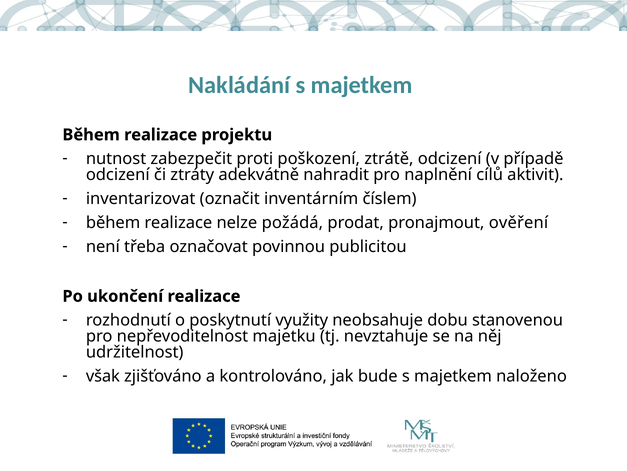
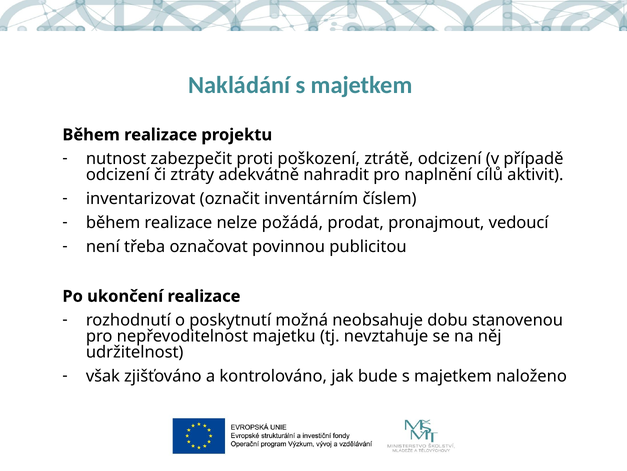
ověření: ověření -> vedoucí (519, 222)
využity: využity -> možná (302, 320)
